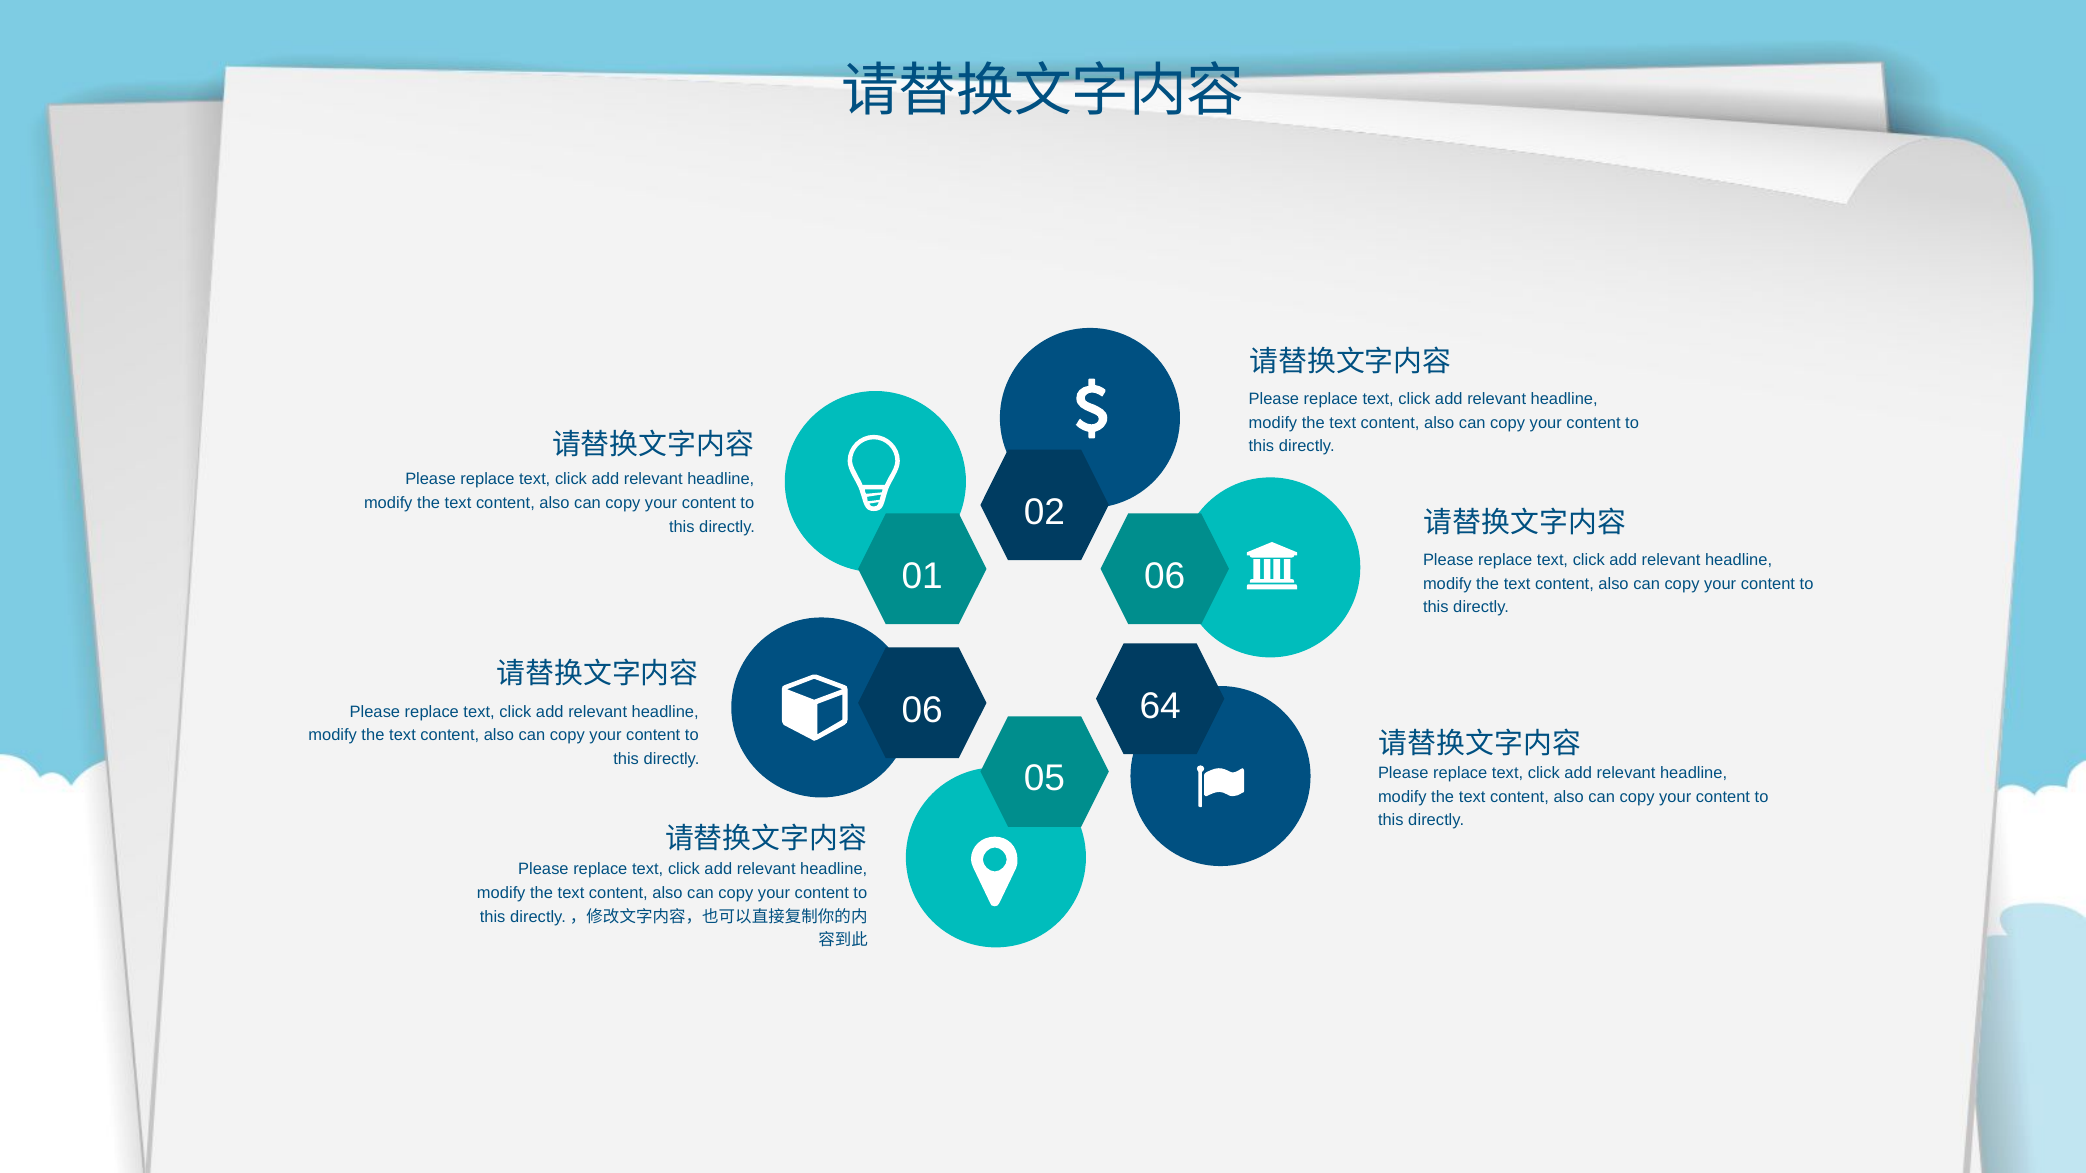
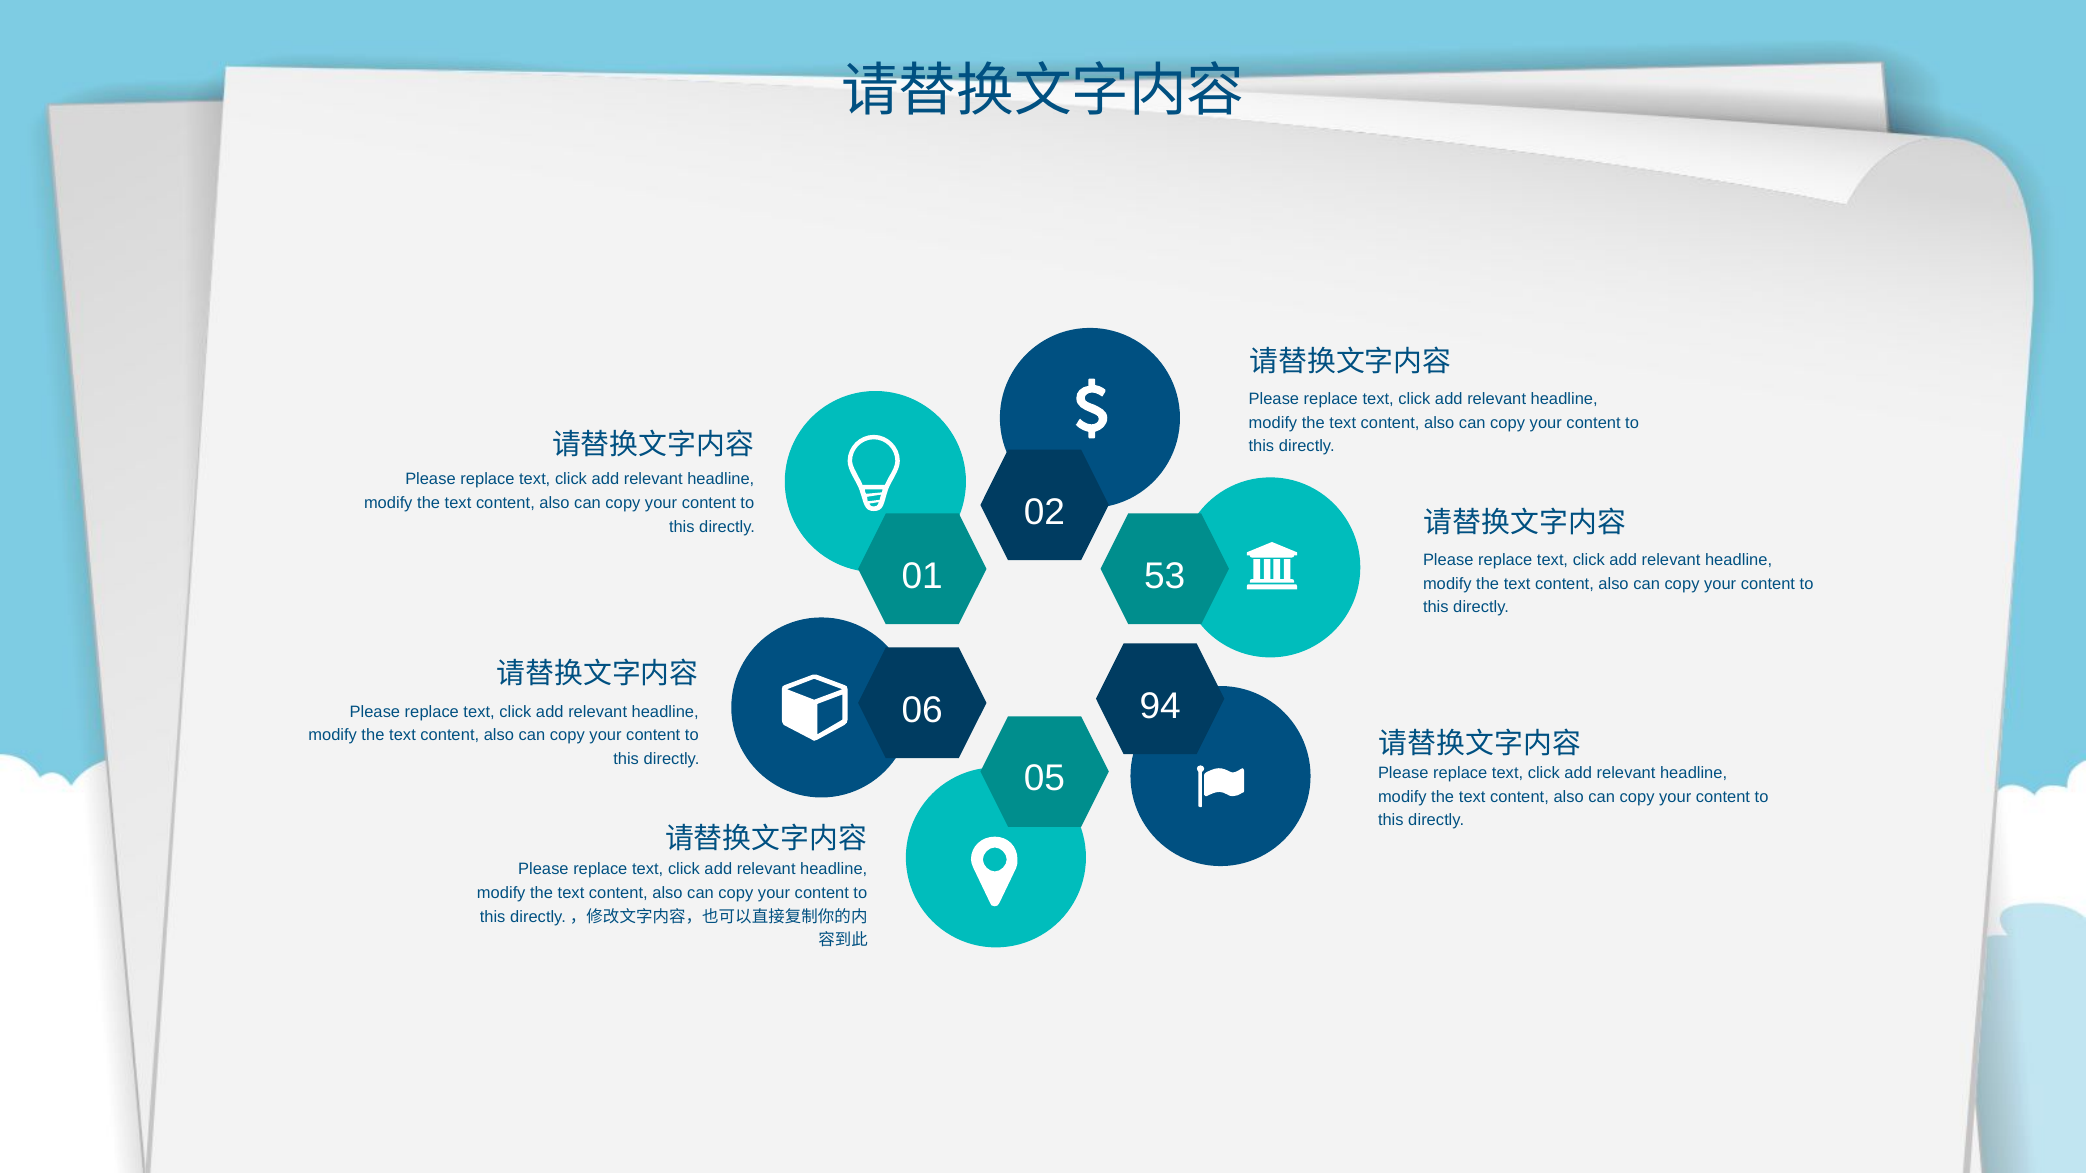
01 06: 06 -> 53 (1165, 576)
64: 64 -> 94 (1160, 706)
